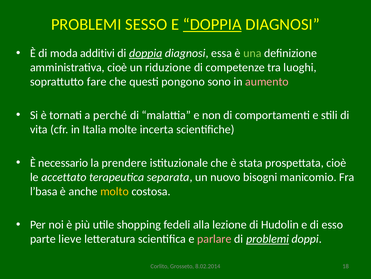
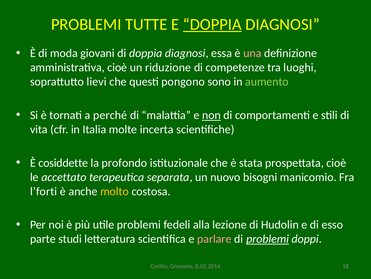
SESSO: SESSO -> TUTTE (146, 24)
additivi: additivi -> giovani (97, 53)
doppia underline: present -> none (146, 53)
una colour: light green -> pink (252, 53)
fare: fare -> lievi (97, 81)
aumento colour: pink -> light green (267, 81)
non underline: none -> present (211, 115)
necessario: necessario -> cosiddette (63, 162)
prendere: prendere -> profondo (124, 162)
l’basa: l’basa -> l’forti (44, 191)
utile shopping: shopping -> problemi (139, 224)
lieve: lieve -> studi (70, 238)
